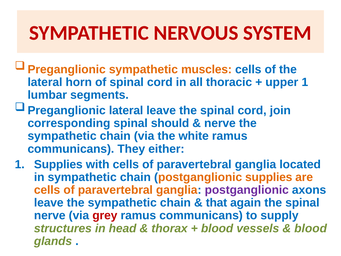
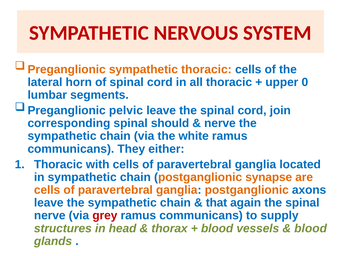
sympathetic muscles: muscles -> thoracic (206, 69)
upper 1: 1 -> 0 (305, 82)
Preganglionic lateral: lateral -> pelvic (126, 110)
Supplies: Supplies -> Thoracic (58, 164)
postganglionic supplies: supplies -> synapse (269, 177)
postganglionic colour: purple -> orange (247, 190)
